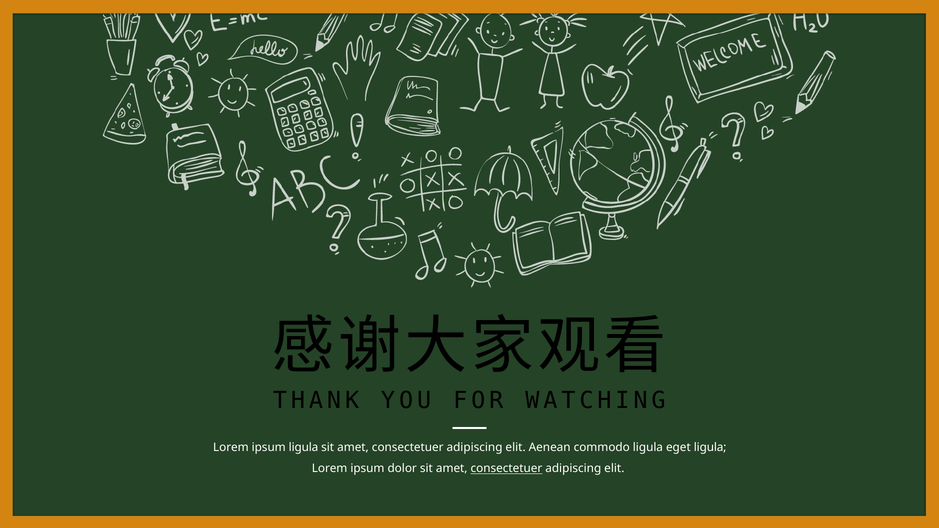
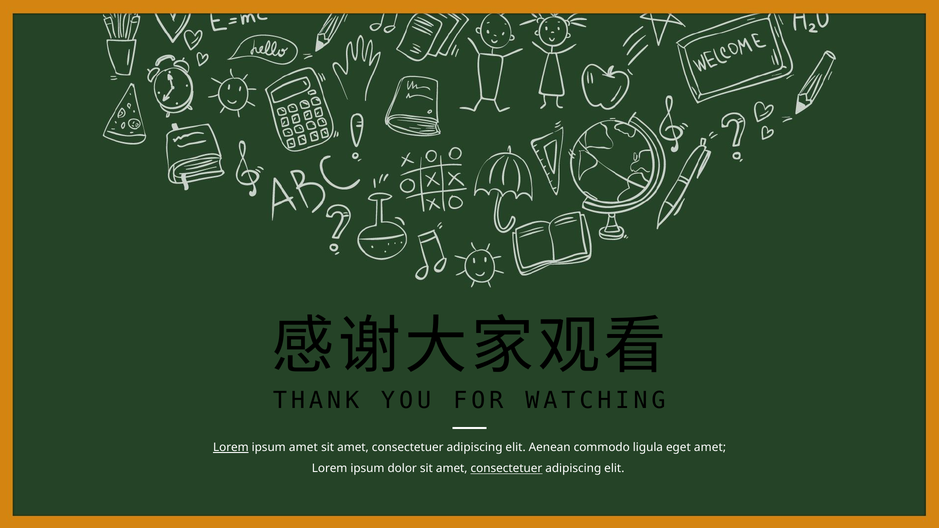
Lorem underline: none -> present (231, 448)
ipsum ligula: ligula -> amet (303, 448)
eget ligula: ligula -> amet (710, 448)
